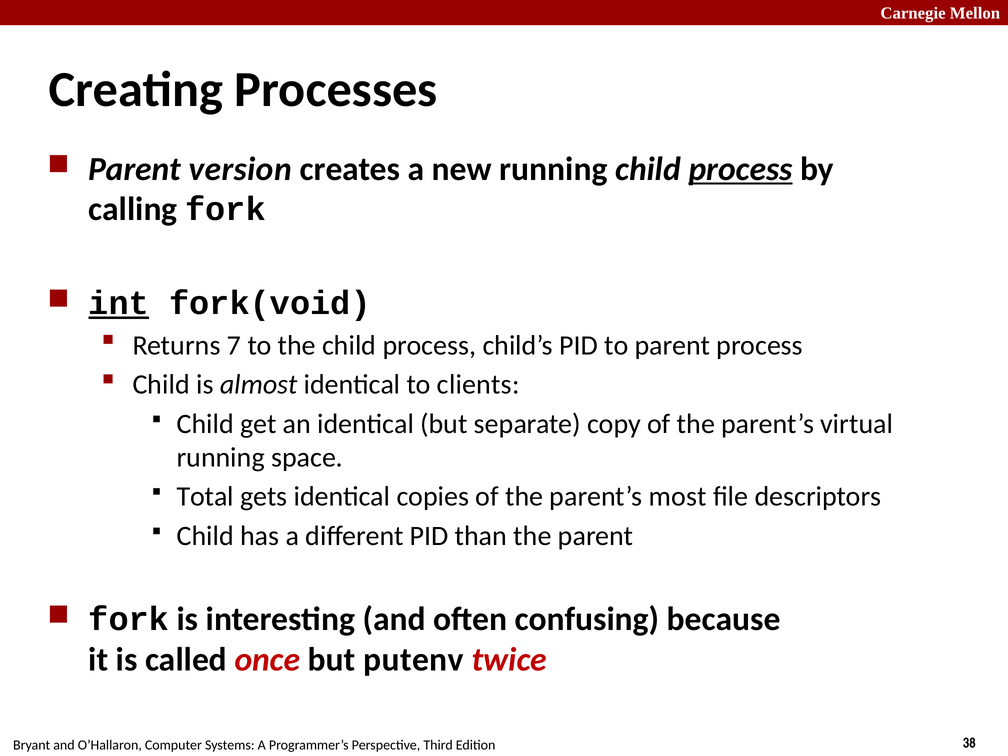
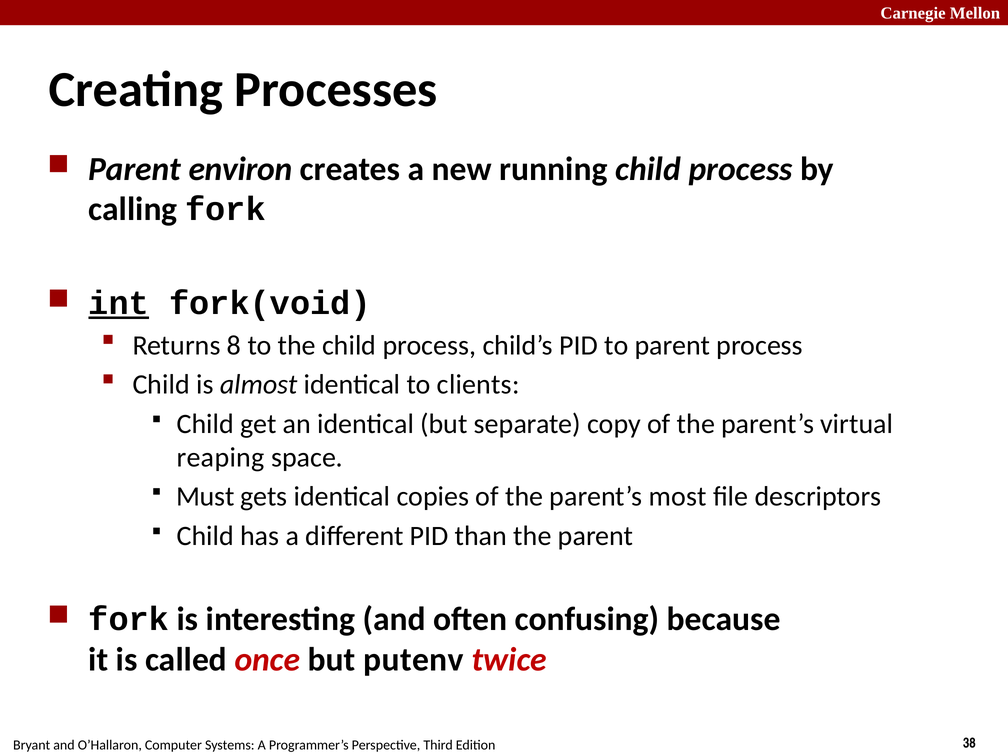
version: version -> environ (241, 169)
process underline: present -> none (741, 169)
7: 7 -> 8 (234, 345)
running: running -> reaping (221, 457)
Total: Total -> Must (205, 497)
